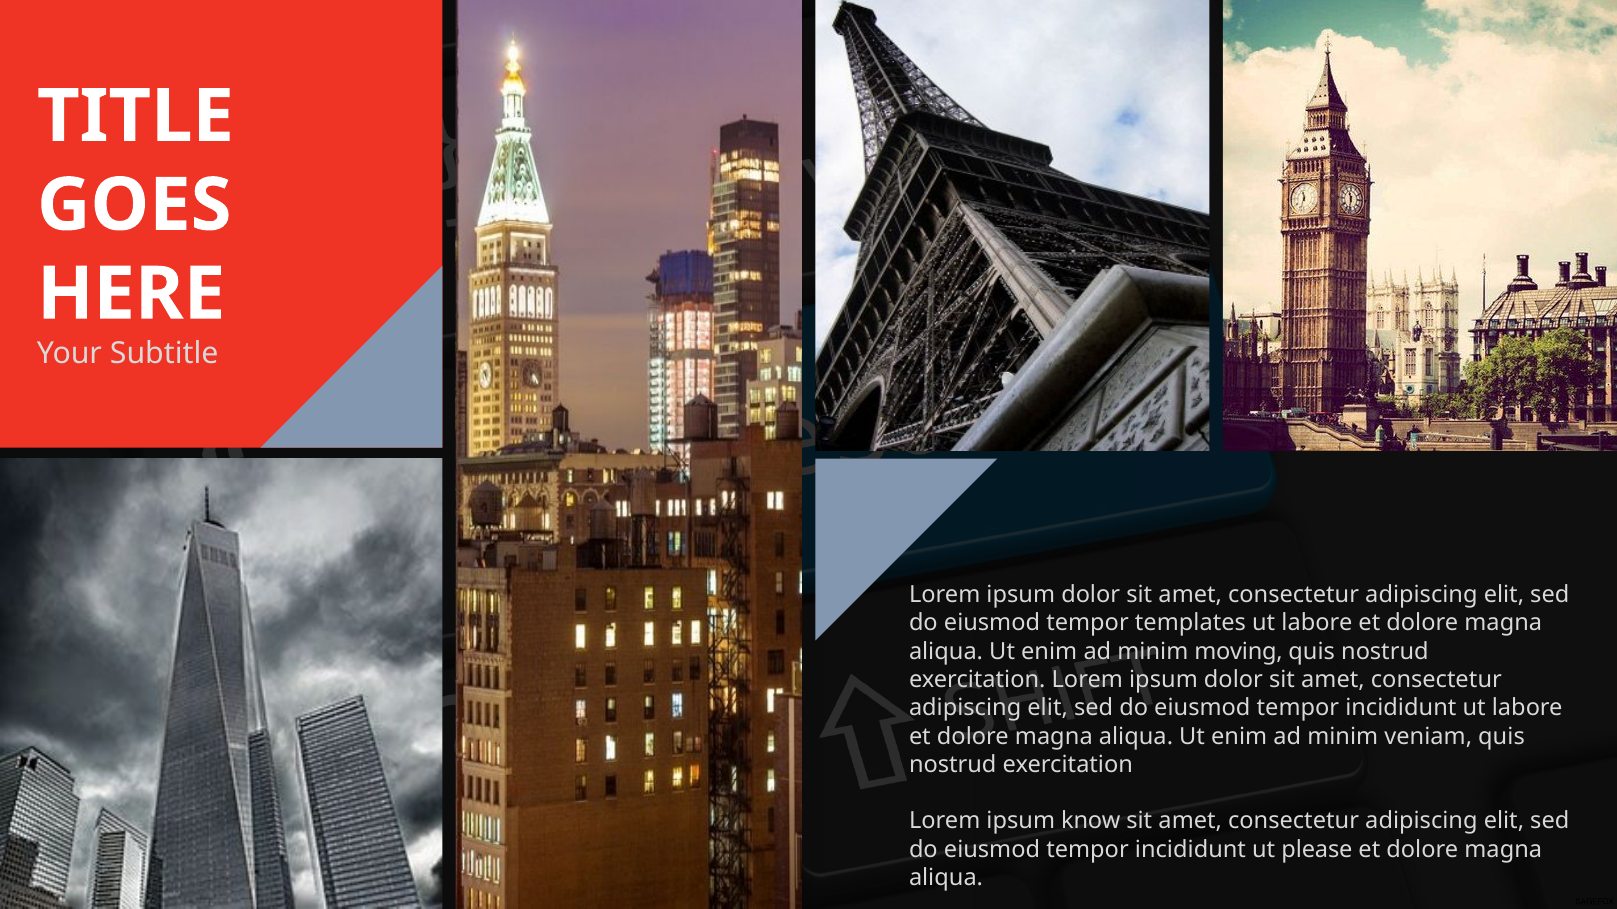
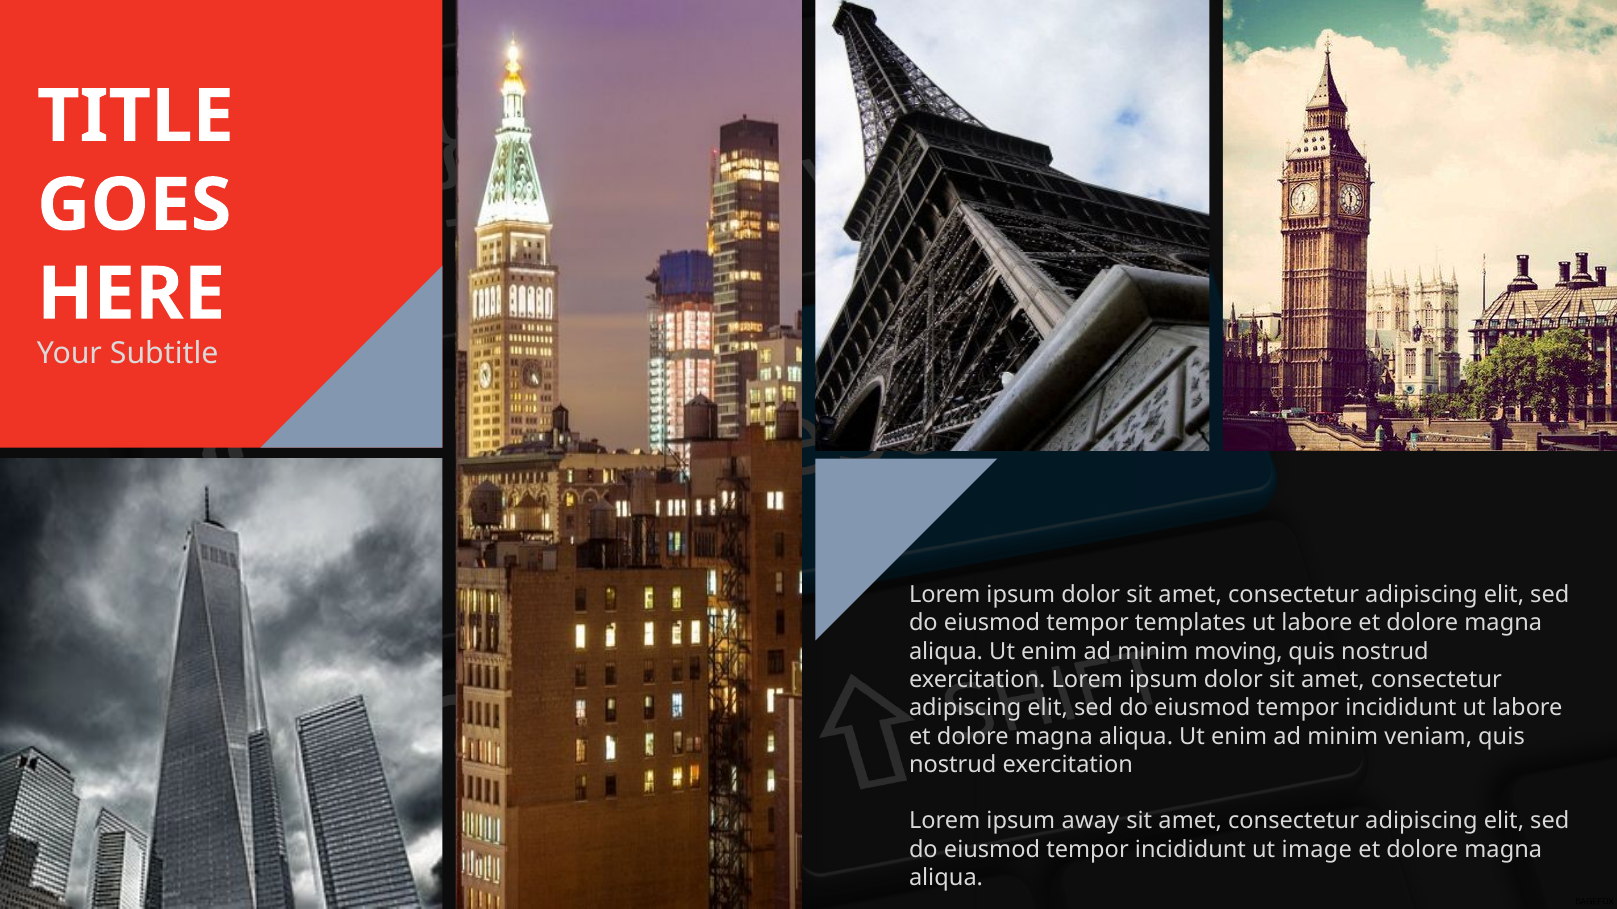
know: know -> away (1091, 822)
please: please -> image (1317, 850)
